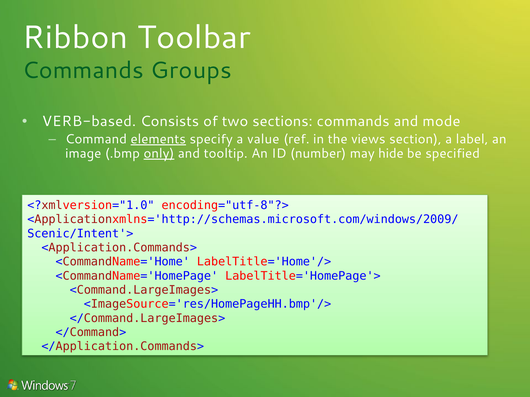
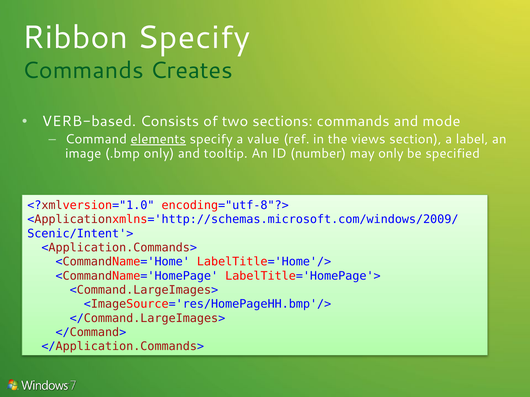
Ribbon Toolbar: Toolbar -> Specify (194, 38)
Groups: Groups -> Creates (191, 71)
only underline: present -> none (159, 154)
may hide: hide -> only (391, 154)
